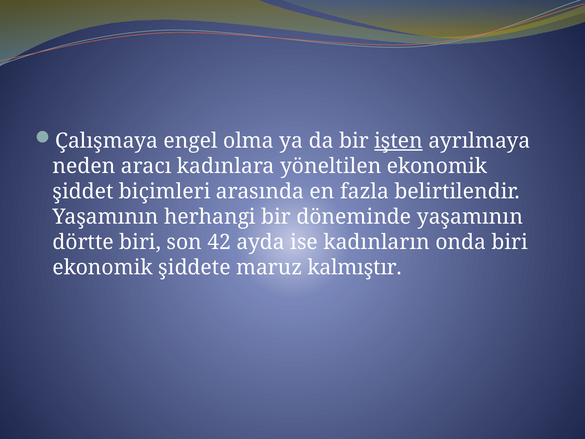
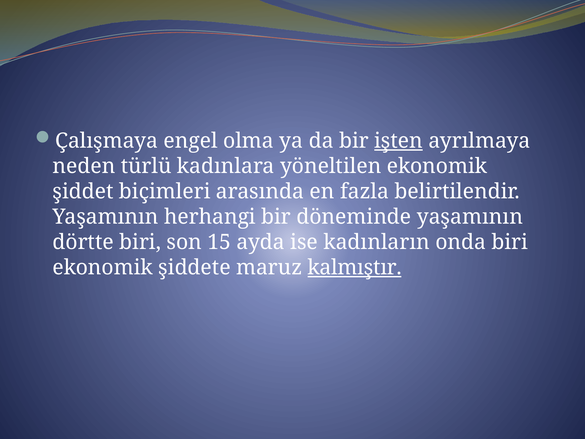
aracı: aracı -> türlü (146, 166)
42: 42 -> 15 (219, 242)
kalmıştır underline: none -> present (355, 268)
